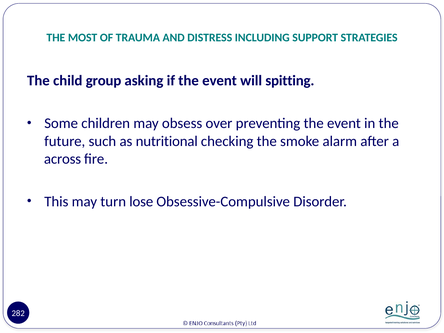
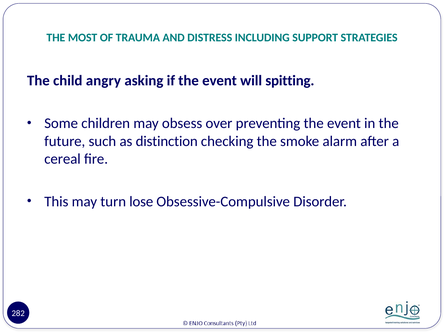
group: group -> angry (103, 81)
nutritional: nutritional -> distinction (167, 141)
across: across -> cereal (62, 159)
